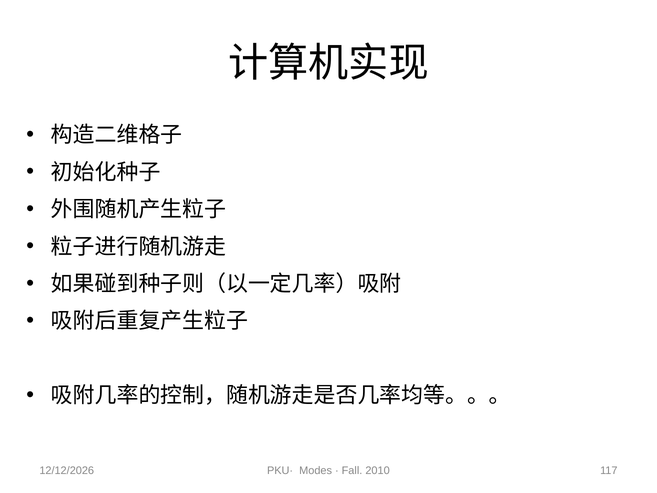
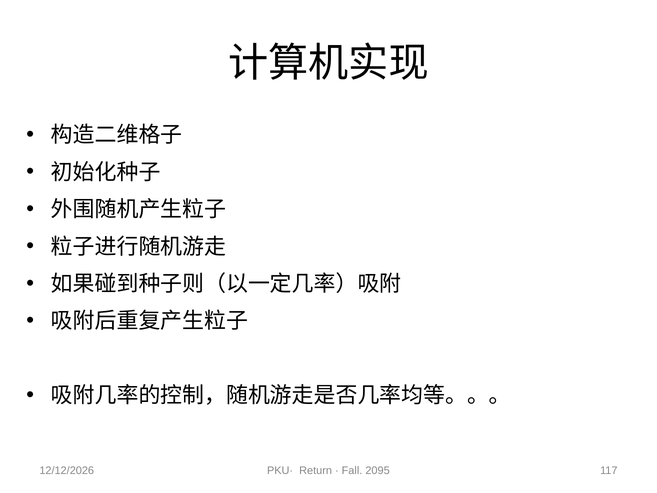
Modes: Modes -> Return (316, 471)
2010: 2010 -> 2095 (378, 471)
